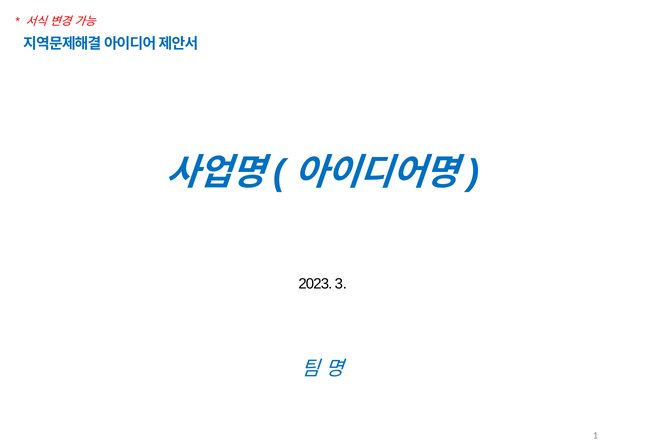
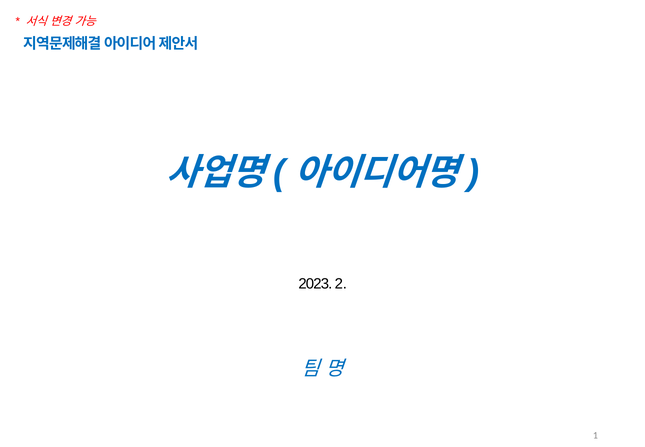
3: 3 -> 2 (341, 284)
